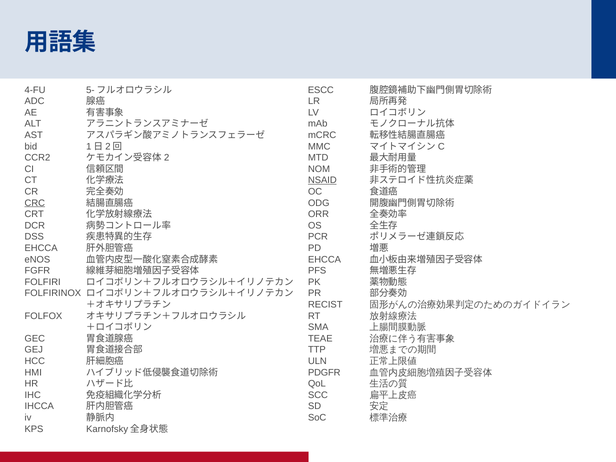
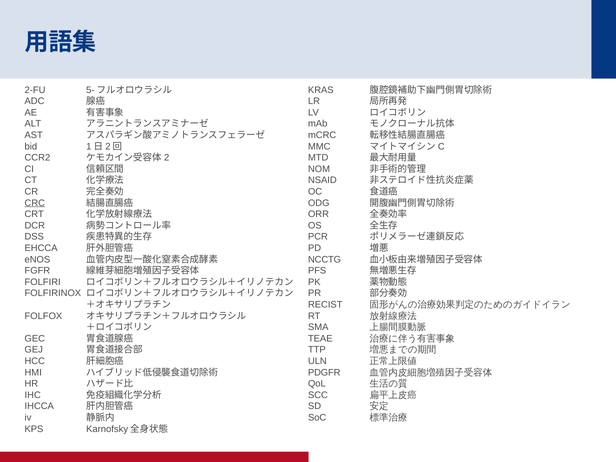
4-FU: 4-FU -> 2-FU (35, 90)
ESCC: ESCC -> KRAS (321, 90)
NSAID underline: present -> none (322, 180)
EHCCA: EHCCA -> NCCTG (325, 259)
